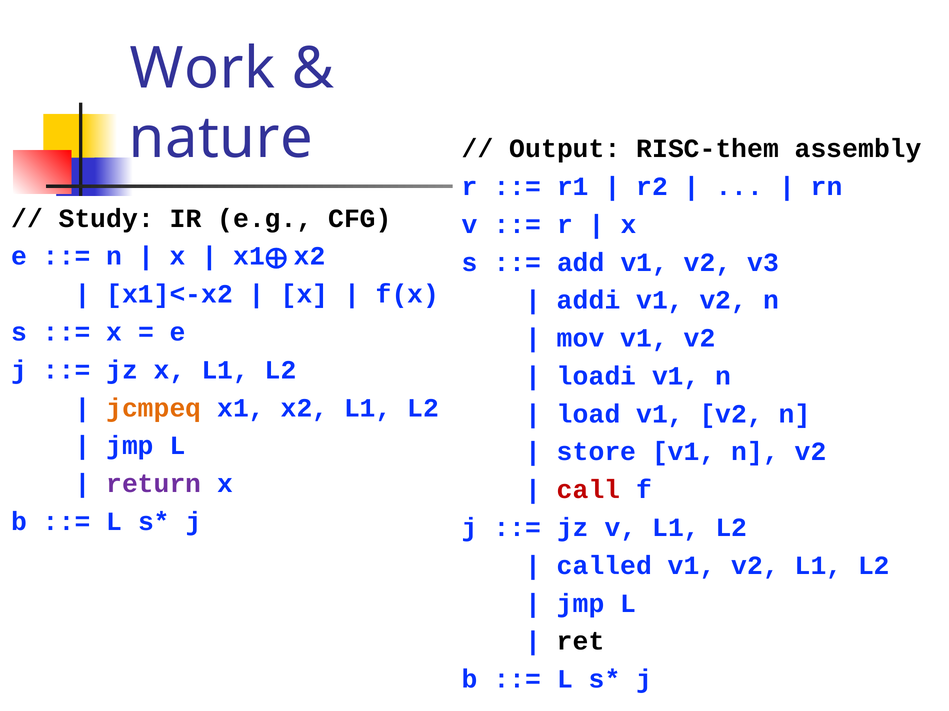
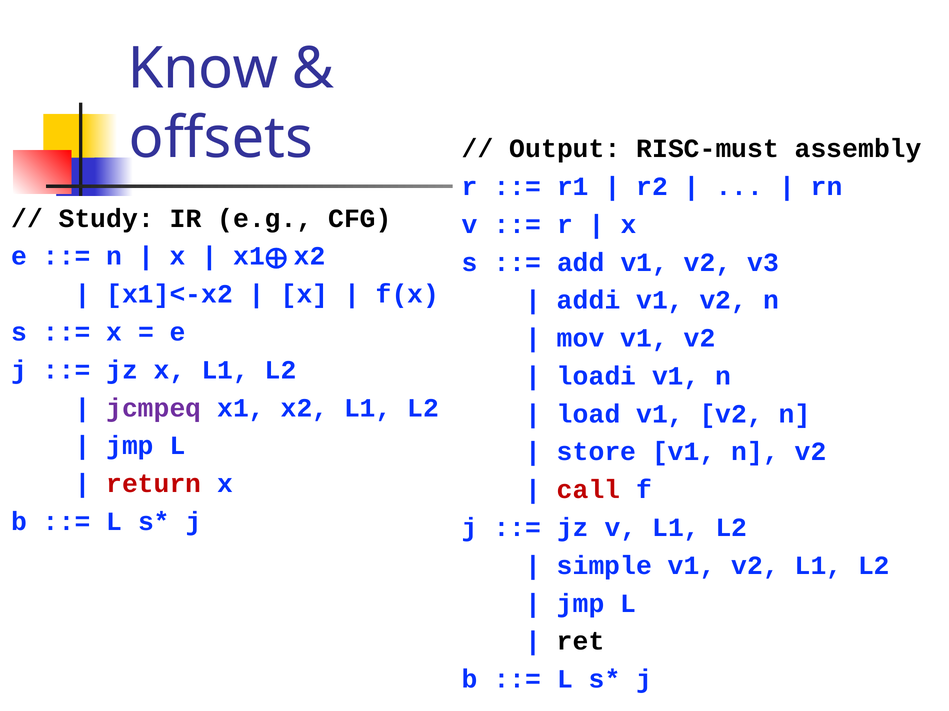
Work: Work -> Know (203, 69)
nature: nature -> offsets (221, 138)
RISC-them: RISC-them -> RISC-must (708, 149)
jcmpeq colour: orange -> purple (154, 408)
return colour: purple -> red (154, 484)
called: called -> simple (604, 566)
